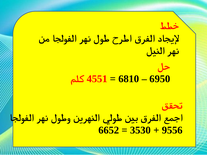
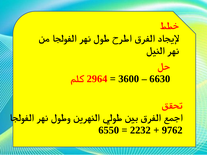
4551: 4551 -> 2964 (97, 79)
6810: 6810 -> 3600 (129, 79)
6950: 6950 -> 6630 (160, 79)
6652: 6652 -> 6550 (109, 130)
3530: 3530 -> 2232 (140, 130)
9556: 9556 -> 9762 (172, 130)
